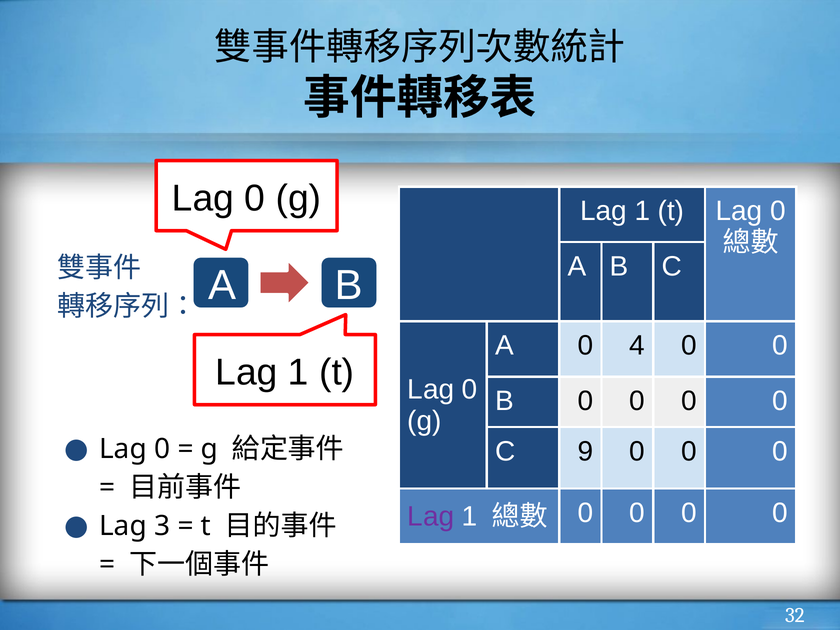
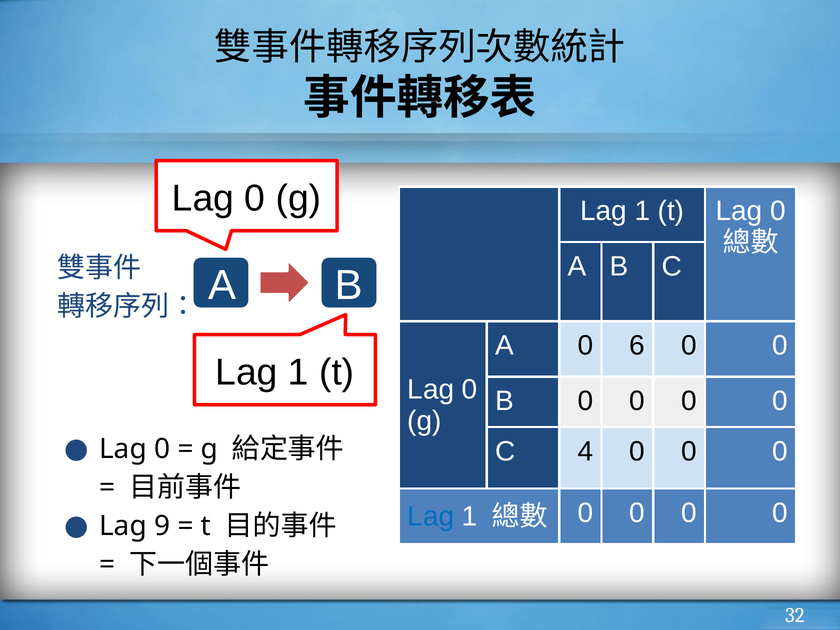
4: 4 -> 6 (637, 346)
9: 9 -> 4 (585, 452)
Lag colour: purple -> blue (431, 517)
3: 3 -> 9 (162, 526)
